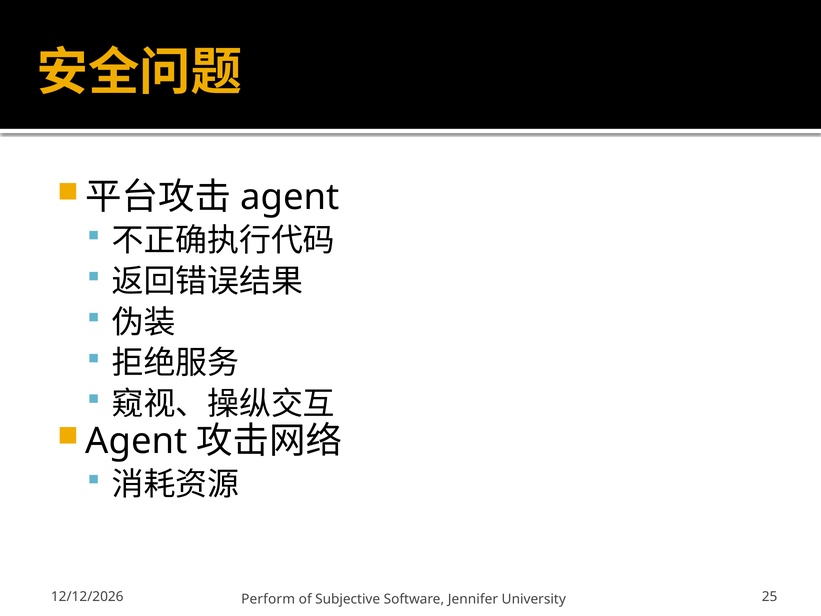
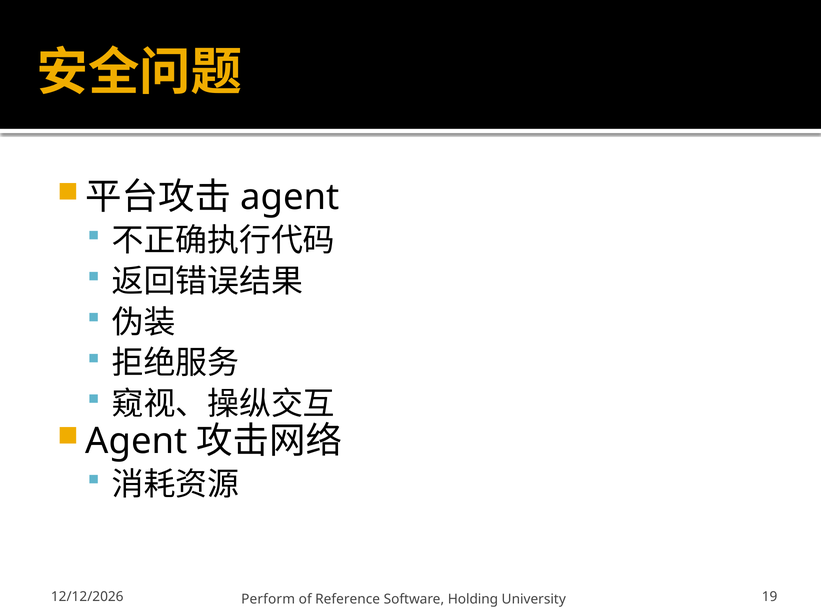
Subjective: Subjective -> Reference (348, 599)
Jennifer: Jennifer -> Holding (473, 599)
25: 25 -> 19 (770, 597)
